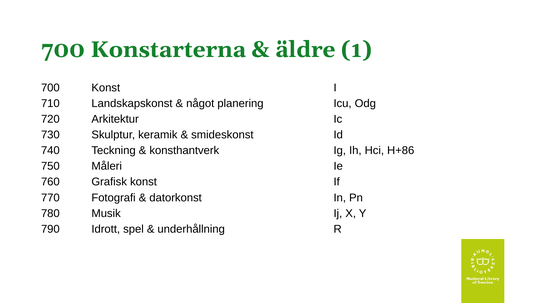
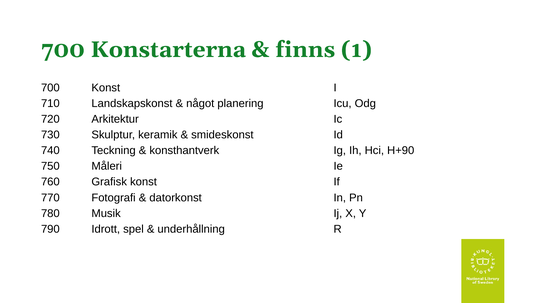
äldre: äldre -> finns (305, 50)
H+86: H+86 -> H+90 (401, 150)
